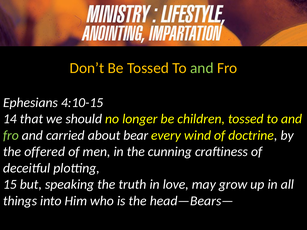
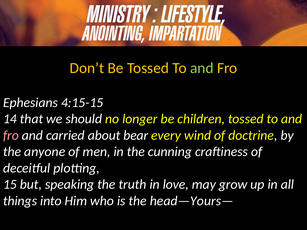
4:10-15: 4:10-15 -> 4:15-15 (82, 103)
fro colour: light green -> pink (11, 136)
offered: offered -> anyone (45, 152)
head—Bears—: head—Bears— -> head—Yours— (192, 201)
